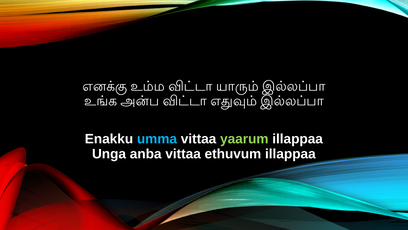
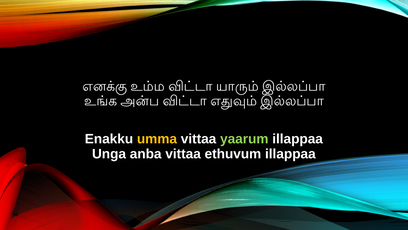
umma colour: light blue -> yellow (157, 139)
